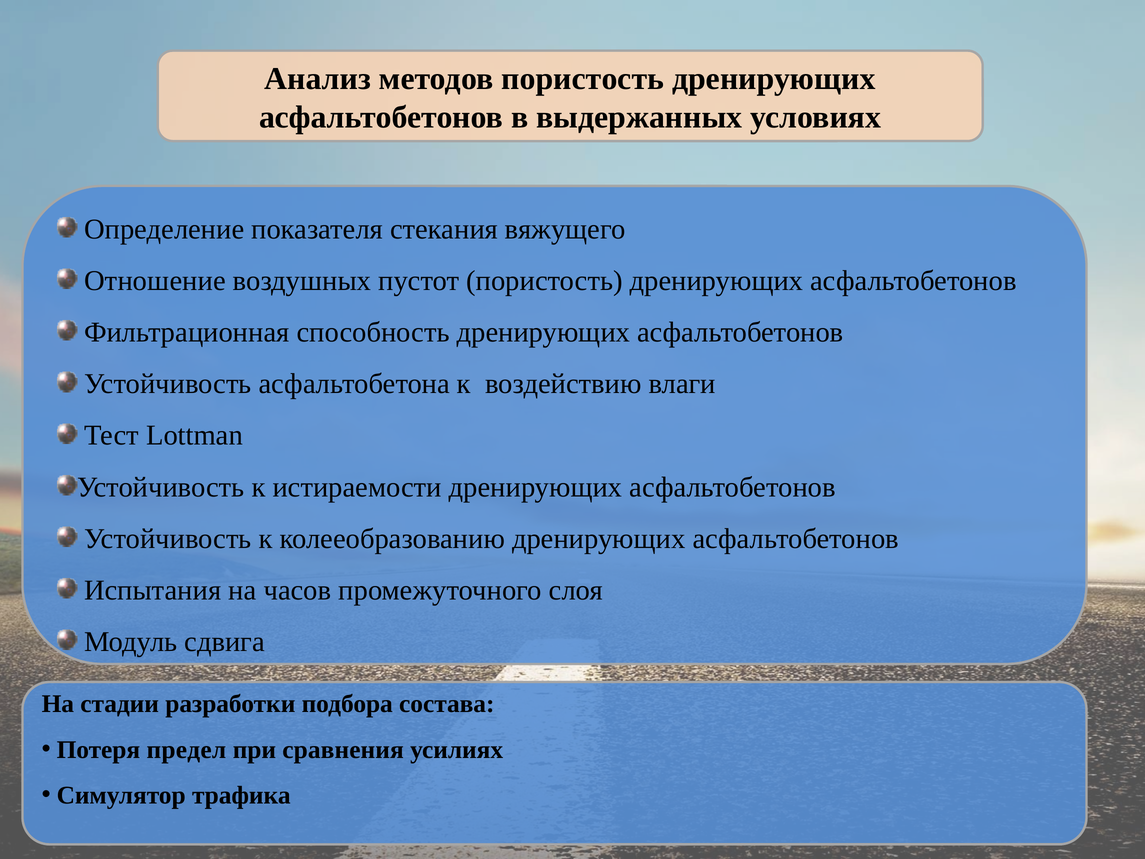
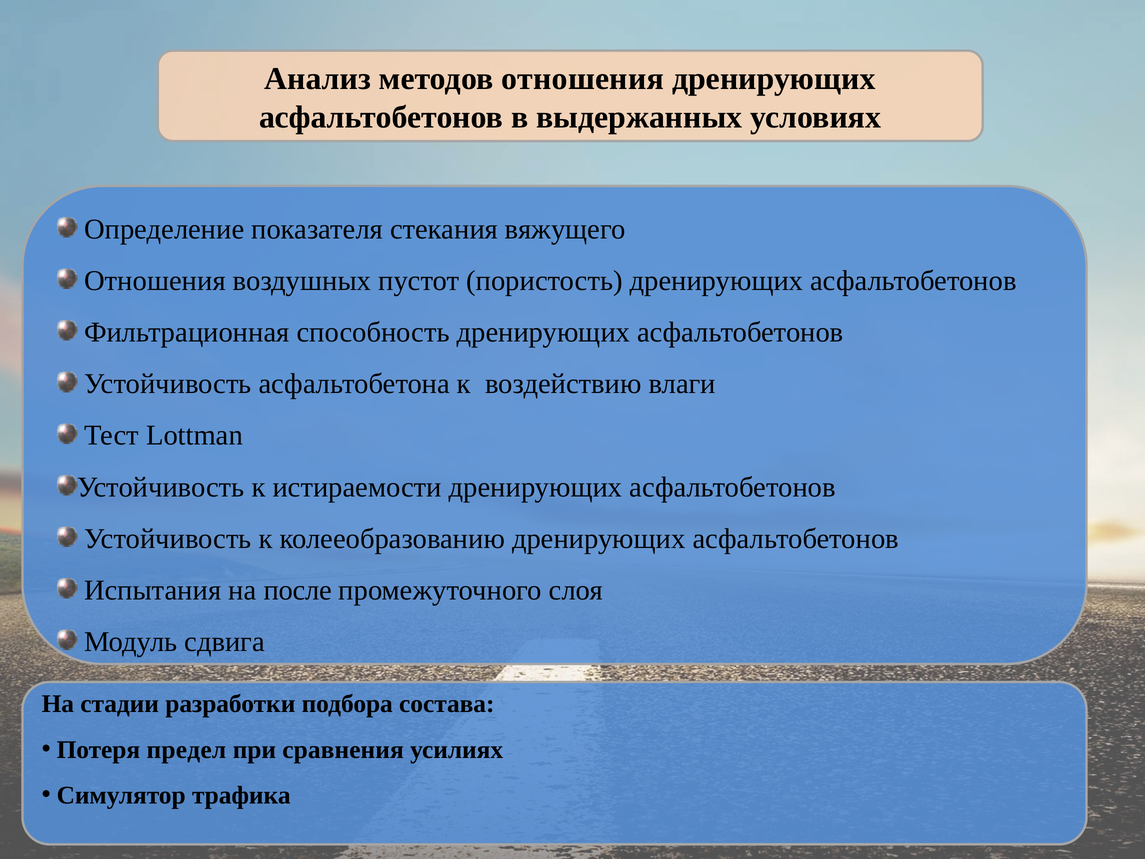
методов пористость: пористость -> отношения (583, 79)
Отношение: Отношение -> Отношения (155, 281)
часов: часов -> после (298, 590)
